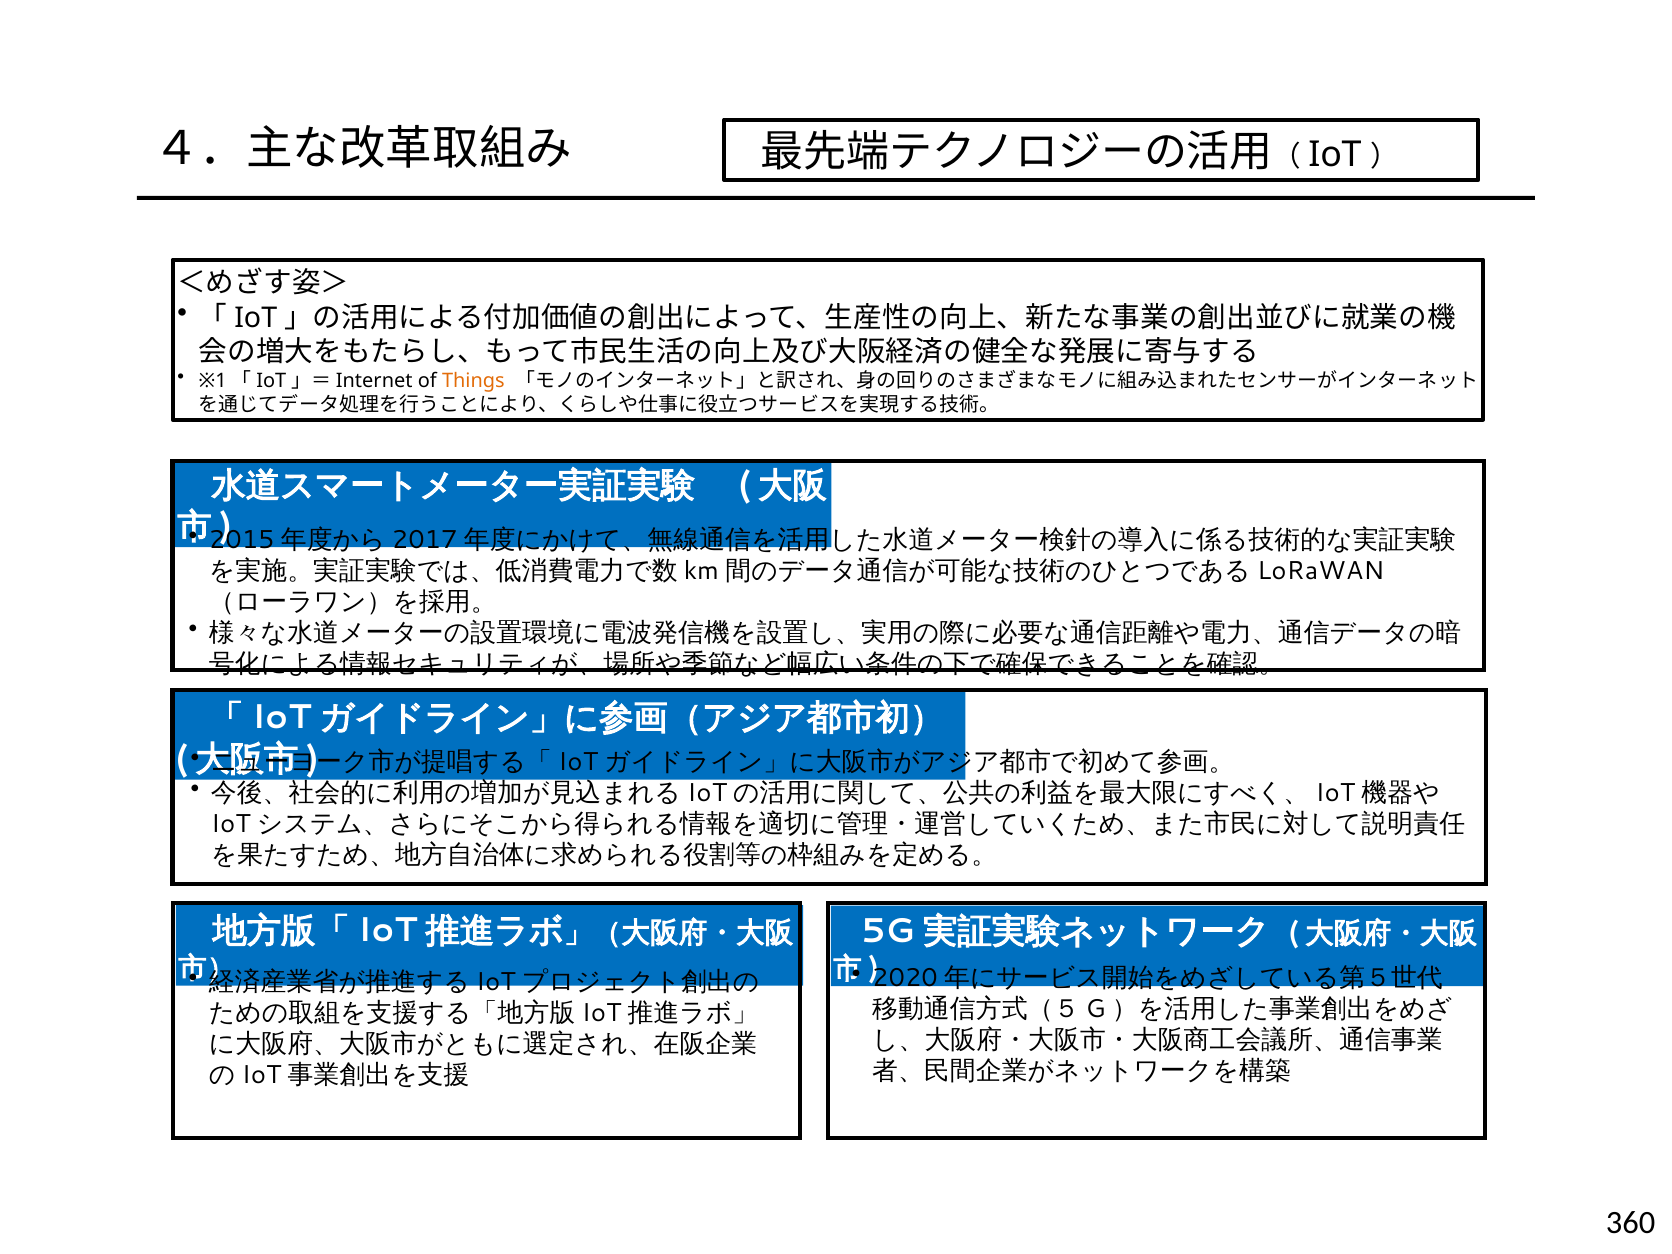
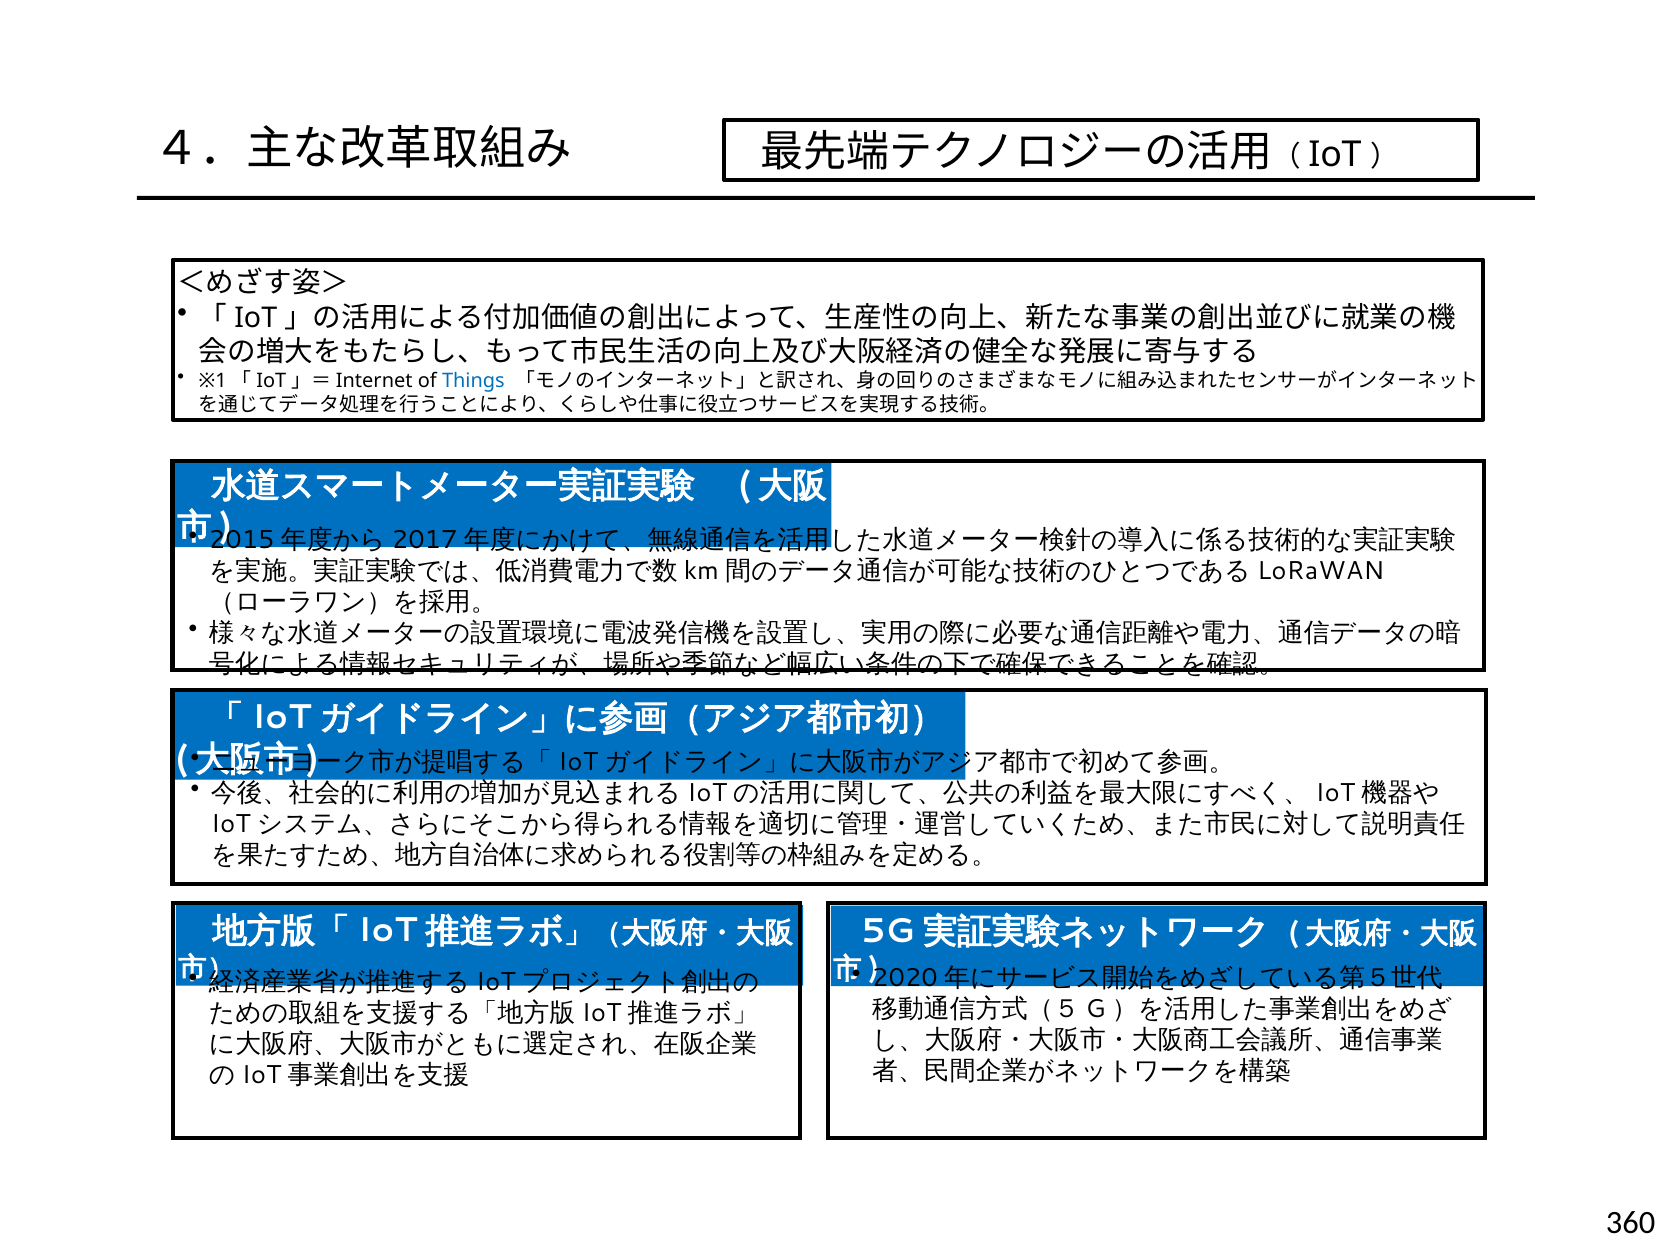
Things colour: orange -> blue (473, 380)
